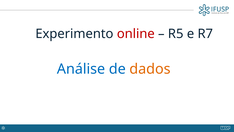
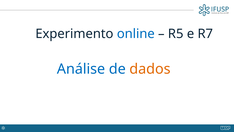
online colour: red -> blue (136, 34)
